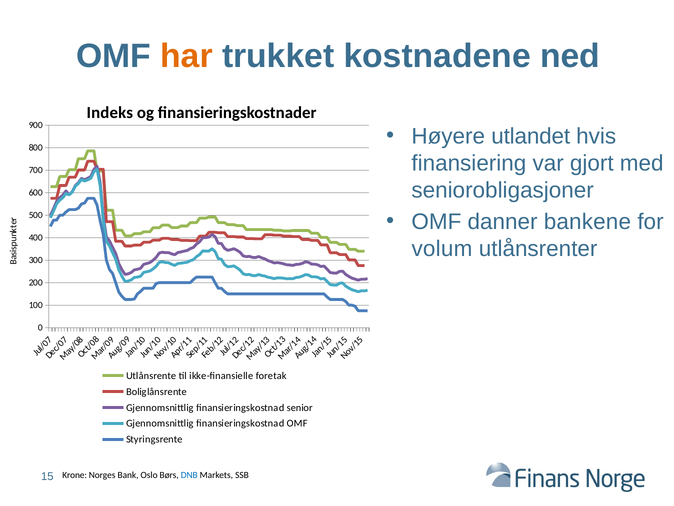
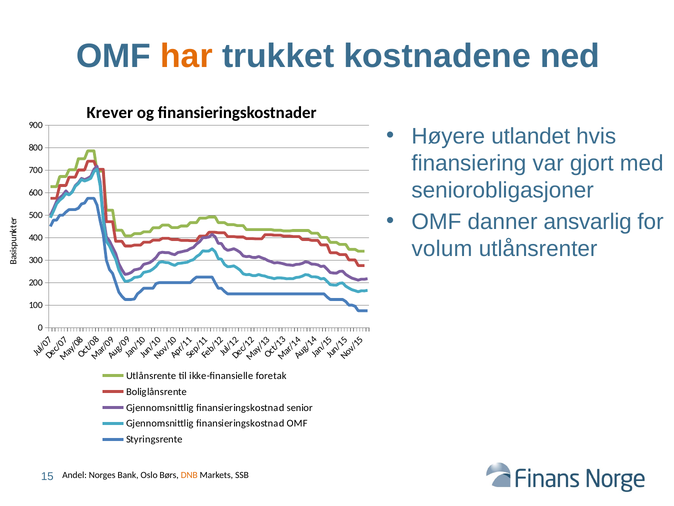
Indeks: Indeks -> Krever (110, 113)
bankene: bankene -> ansvarlig (588, 221)
Krone: Krone -> Andel (75, 475)
DNB colour: blue -> orange (189, 475)
